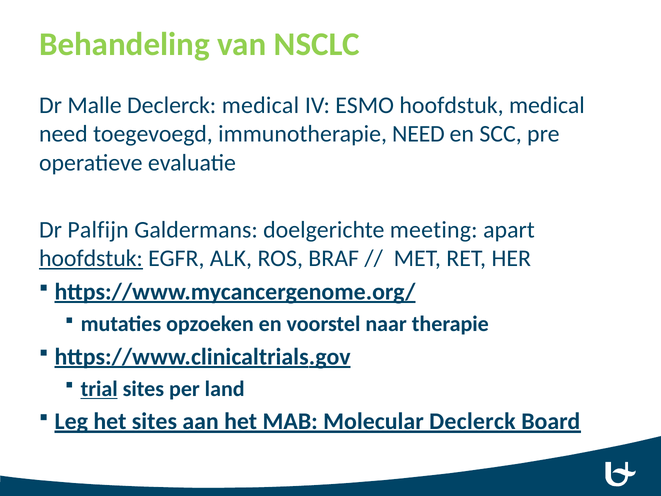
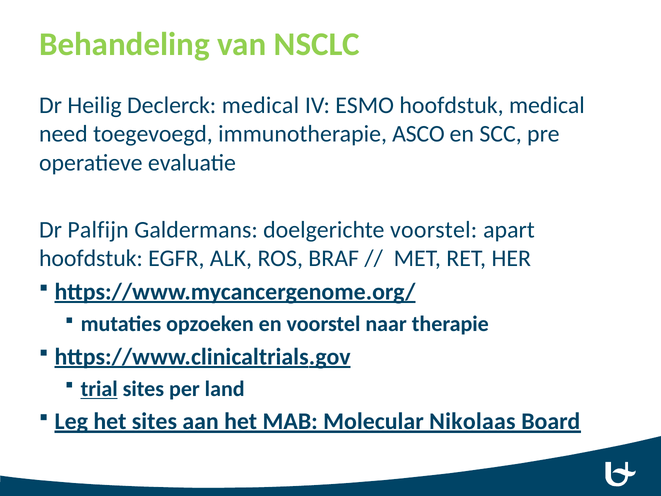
Malle: Malle -> Heilig (95, 105)
immunotherapie NEED: NEED -> ASCO (418, 134)
doelgerichte meeting: meeting -> voorstel (434, 230)
hoofdstuk underline: present -> none (91, 258)
Molecular Declerck: Declerck -> Nikolaas (472, 421)
